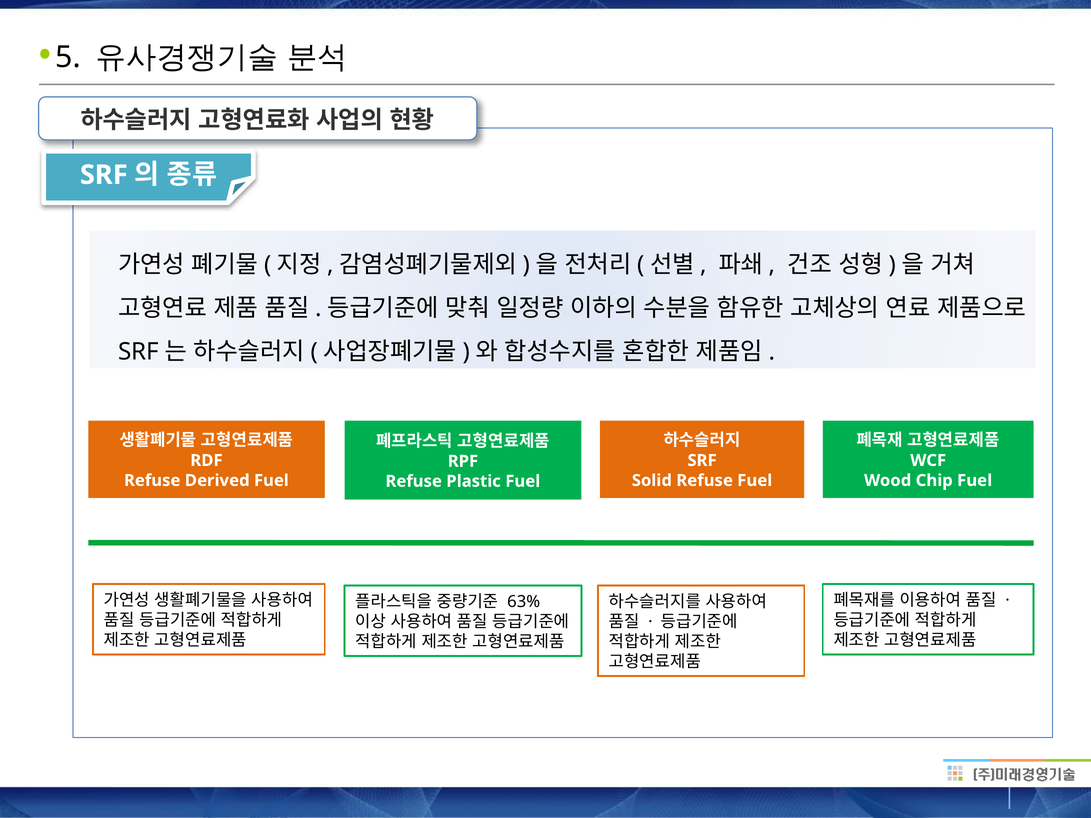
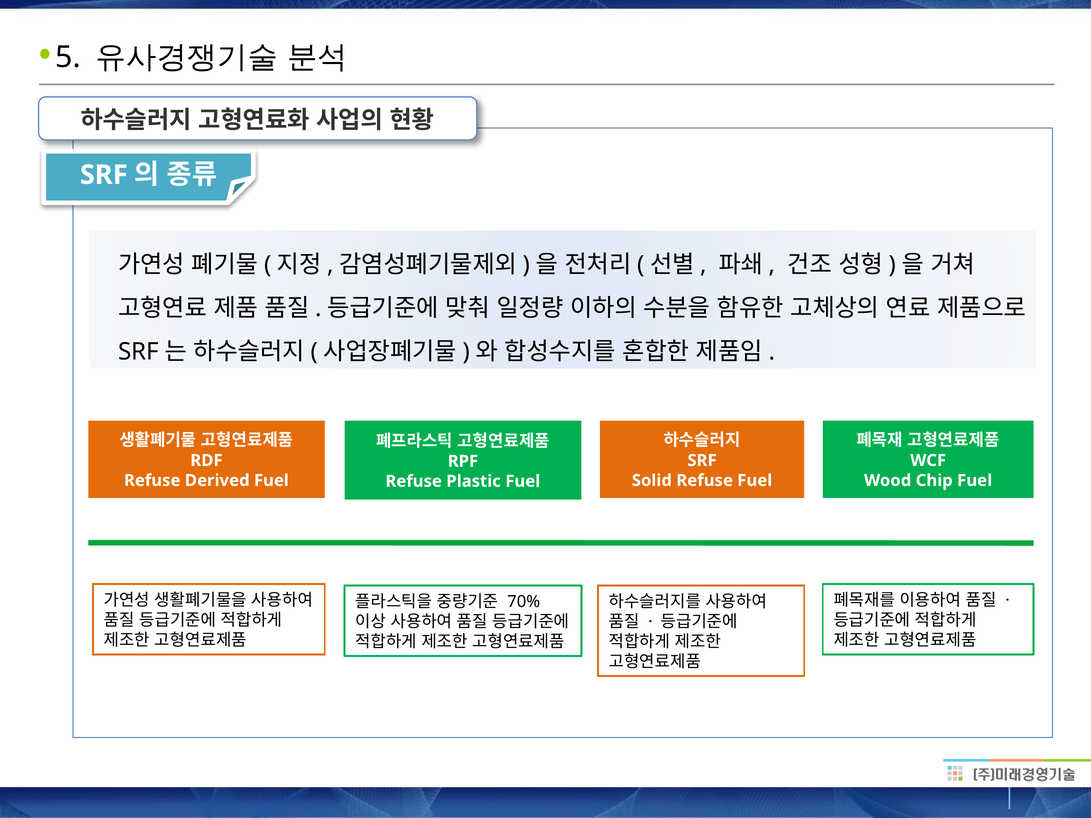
63%: 63% -> 70% (524, 602)
